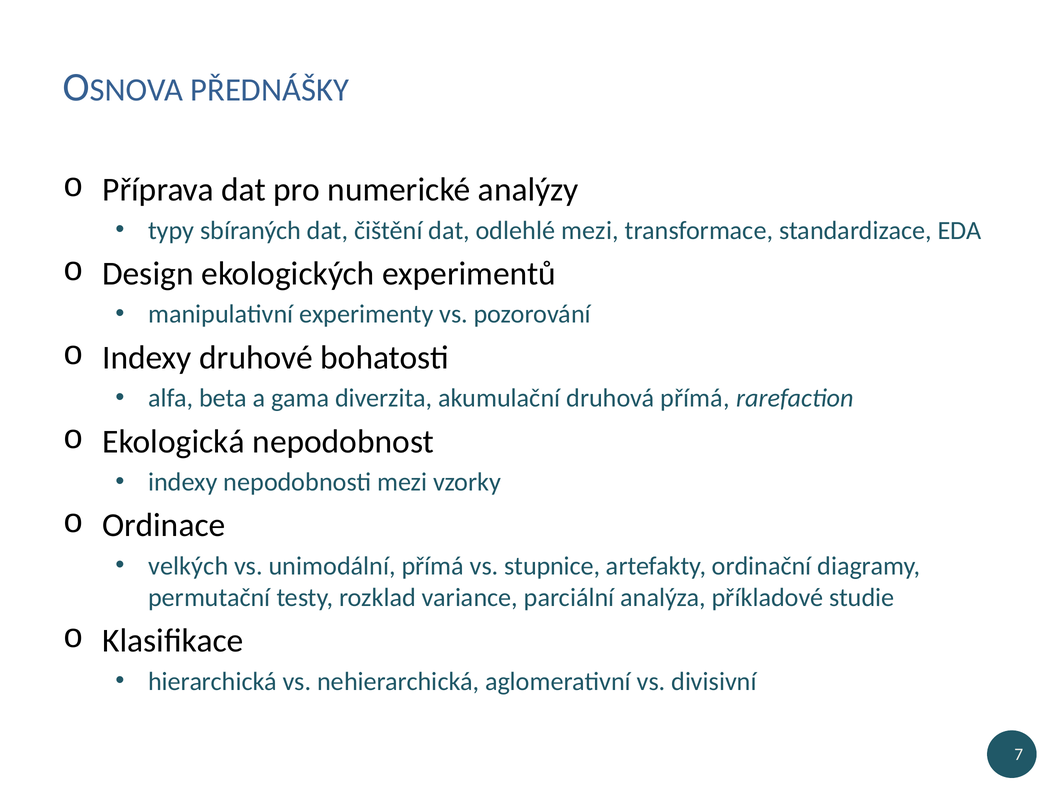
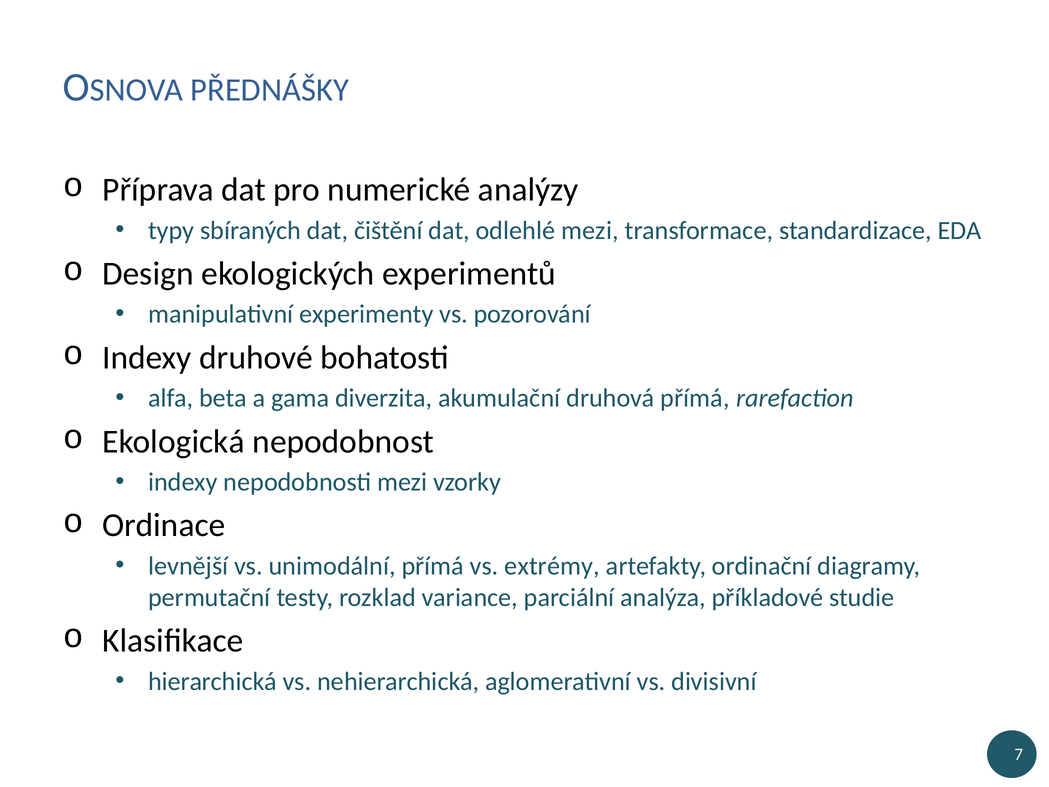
velkých: velkých -> levnější (188, 566)
stupnice: stupnice -> extrémy (552, 566)
